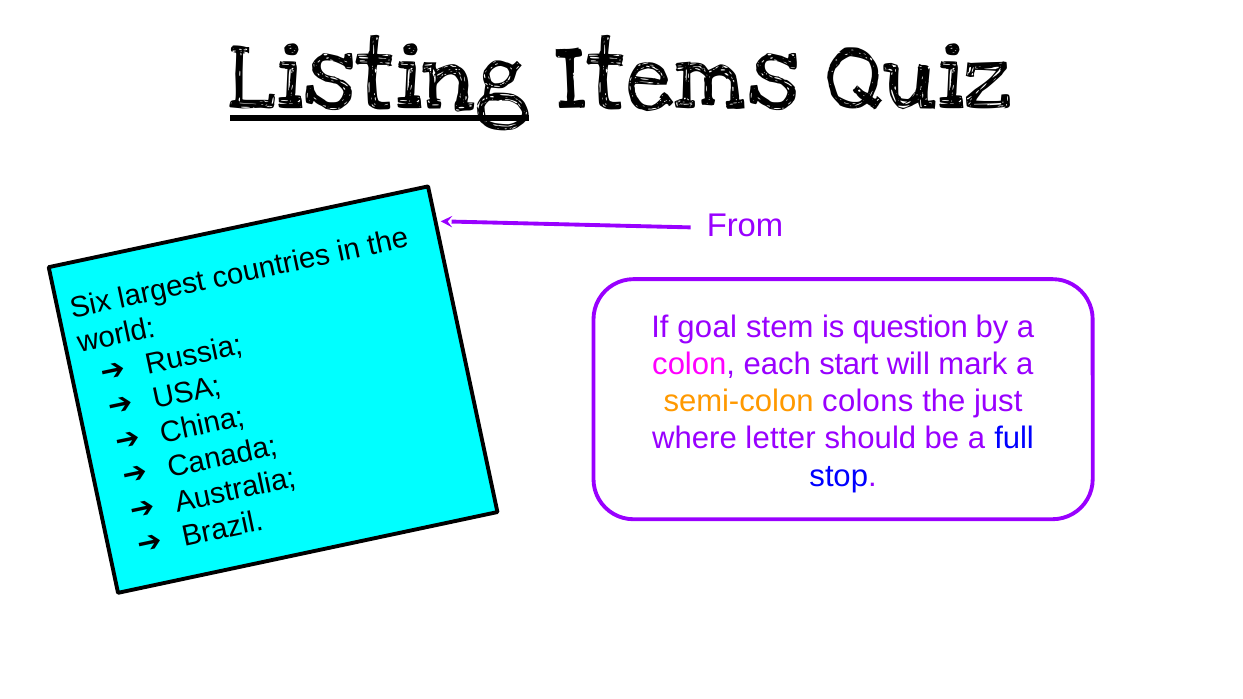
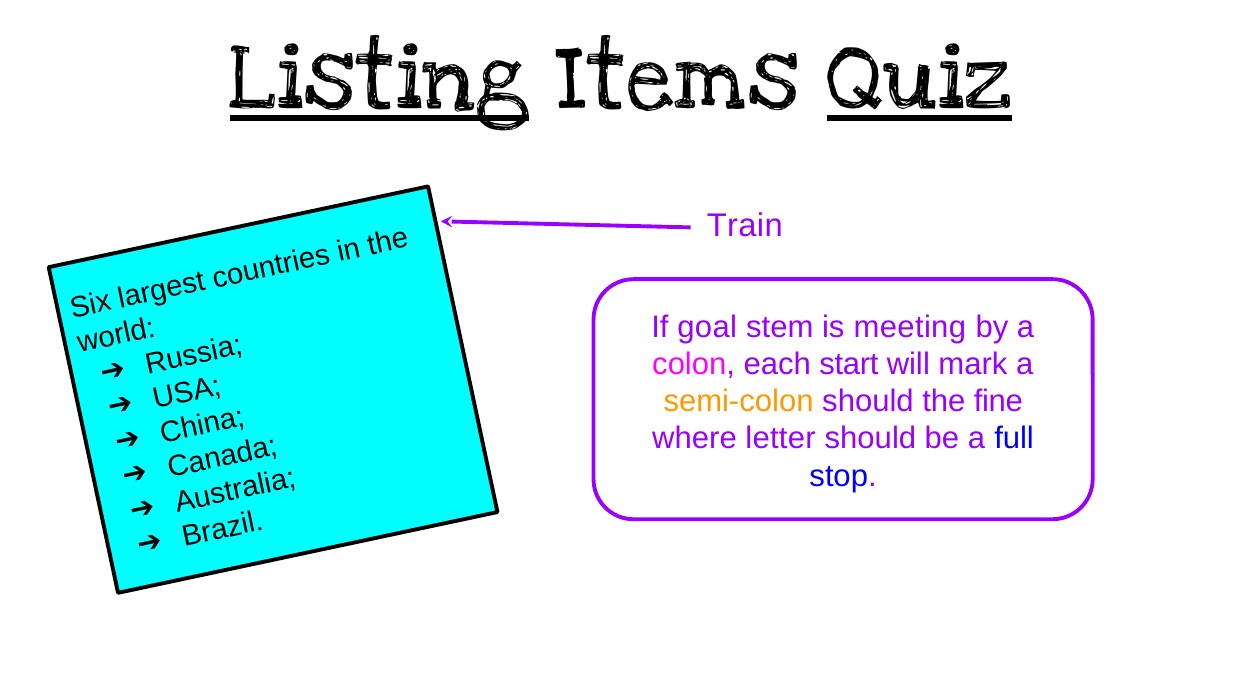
Quiz underline: none -> present (920, 78)
From: From -> Train (745, 226)
question: question -> meeting (910, 327)
semi-colon colons: colons -> should (868, 401)
just: just -> fine (998, 401)
